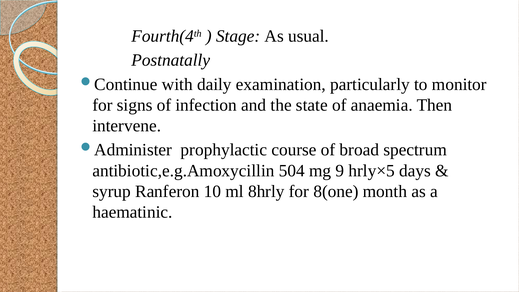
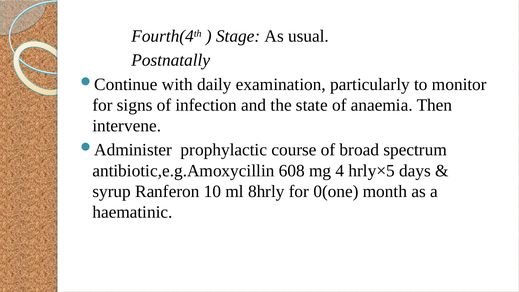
504: 504 -> 608 (292, 171)
9: 9 -> 4 (340, 171)
8(one: 8(one -> 0(one (336, 191)
